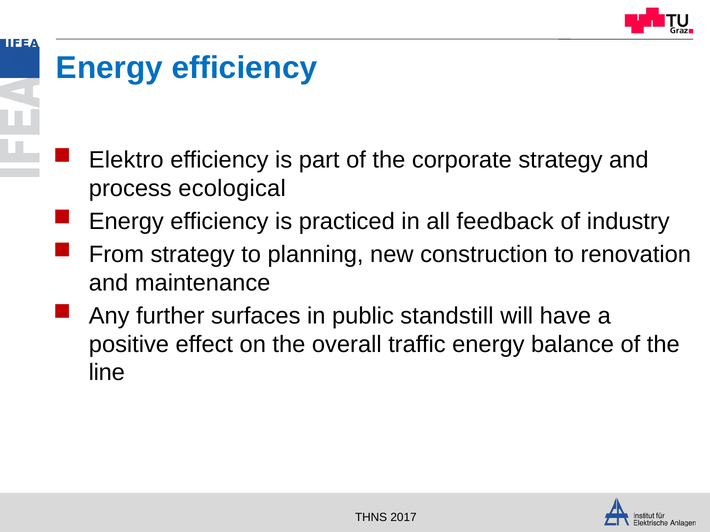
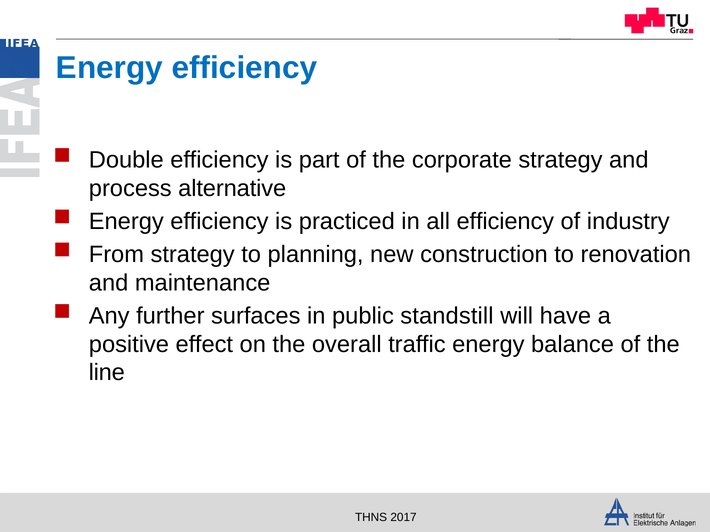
Elektro: Elektro -> Double (126, 160)
ecological: ecological -> alternative (232, 188)
all feedback: feedback -> efficiency (505, 222)
